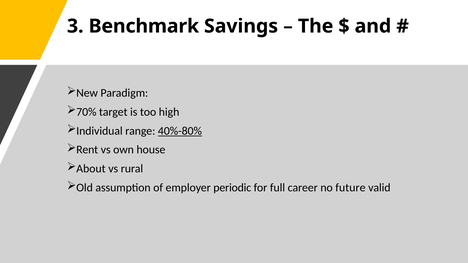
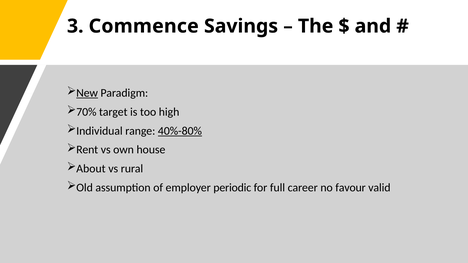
Benchmark: Benchmark -> Commence (144, 26)
New underline: none -> present (87, 93)
future: future -> favour (351, 188)
